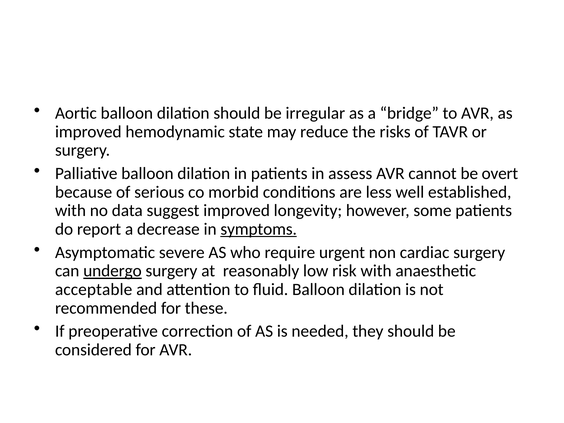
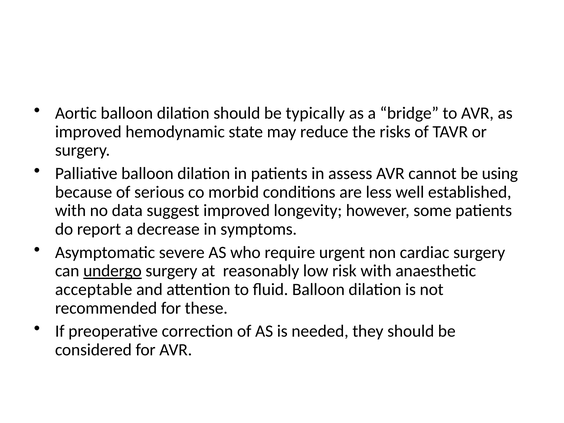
irregular: irregular -> typically (315, 113)
overt: overt -> using (500, 173)
symptoms underline: present -> none (259, 229)
